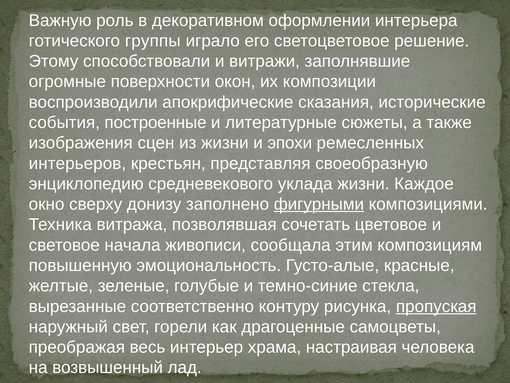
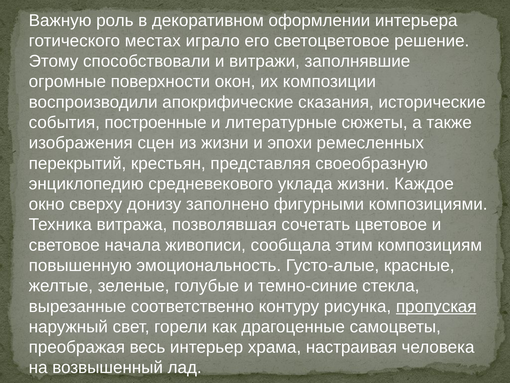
группы: группы -> местах (153, 41)
интерьеров: интерьеров -> перекрытий (78, 163)
фигурными underline: present -> none (319, 204)
